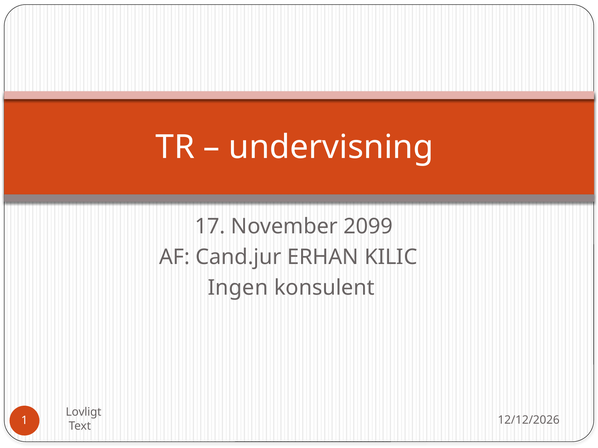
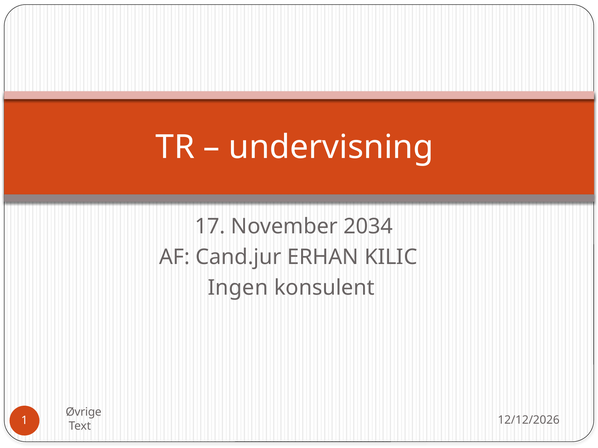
2099: 2099 -> 2034 (368, 227)
Lovligt: Lovligt -> Øvrige (84, 412)
